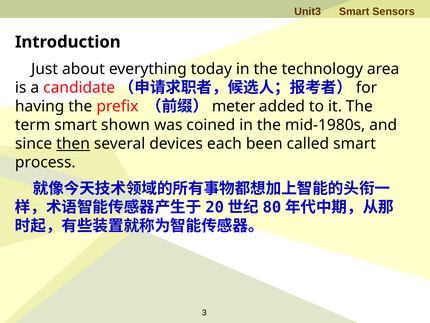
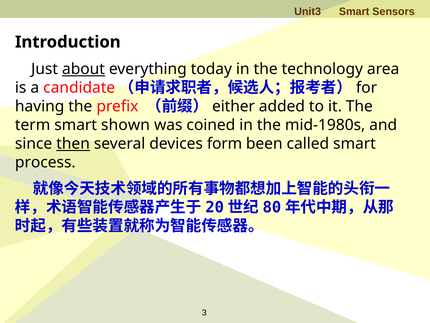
about underline: none -> present (83, 69)
meter: meter -> either (234, 106)
each: each -> form (225, 143)
